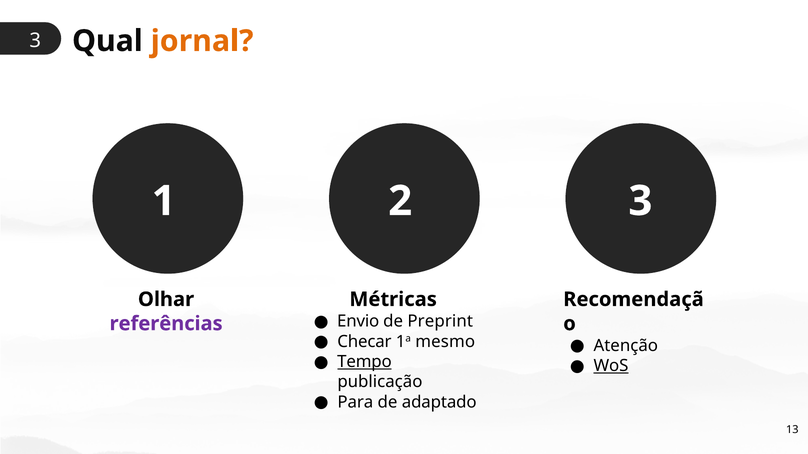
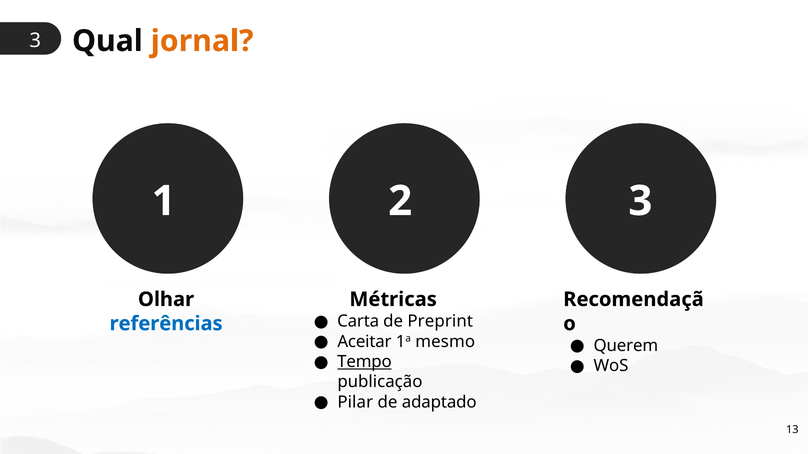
Envio: Envio -> Carta (358, 322)
referências colour: purple -> blue (166, 324)
Checar: Checar -> Aceitar (364, 342)
Atenção: Atenção -> Querem (626, 346)
WoS underline: present -> none (611, 366)
Para: Para -> Pilar (355, 402)
